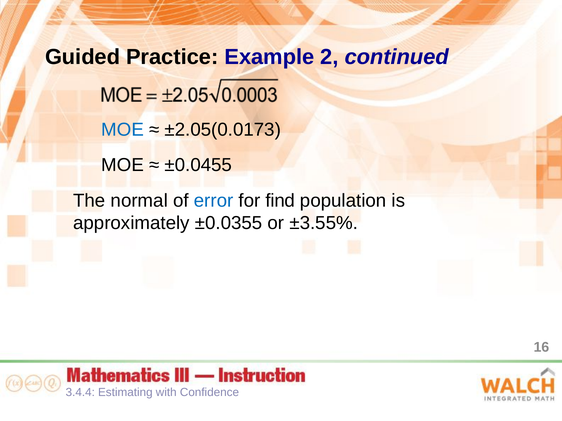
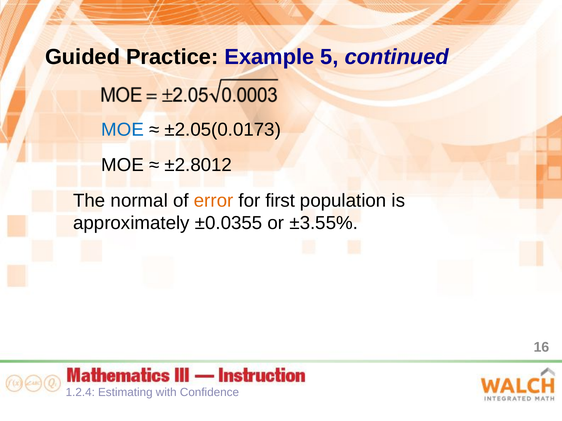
2: 2 -> 5 (329, 57)
±0.0455: ±0.0455 -> ±2.8012 (198, 165)
error colour: blue -> orange (214, 201)
find: find -> first (280, 201)
3.4.4: 3.4.4 -> 1.2.4 (80, 393)
